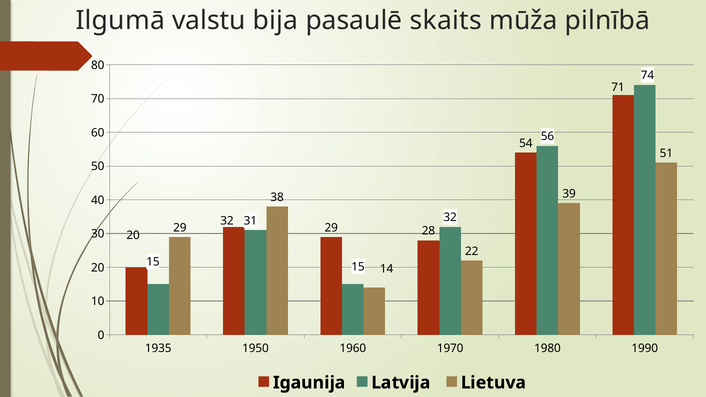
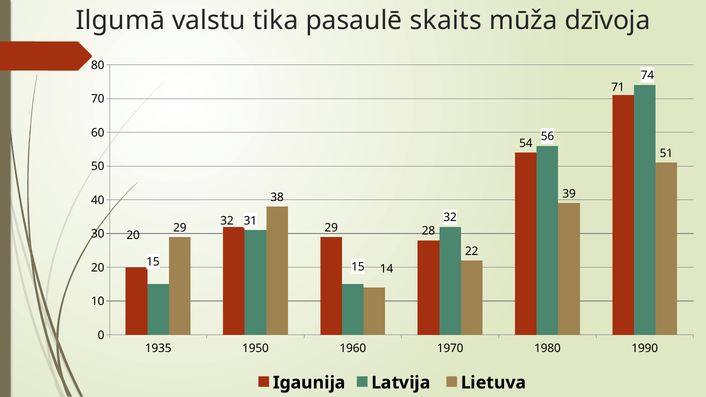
bija: bija -> tika (276, 20)
pilnībā: pilnībā -> dzīvoja (608, 20)
